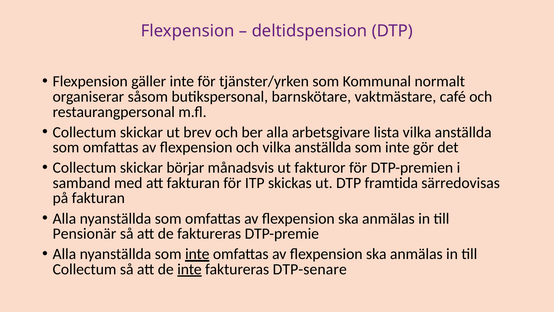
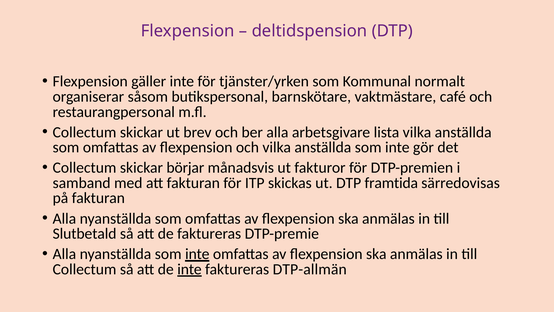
Pensionär: Pensionär -> Slutbetald (85, 233)
DTP-senare: DTP-senare -> DTP-allmän (310, 269)
